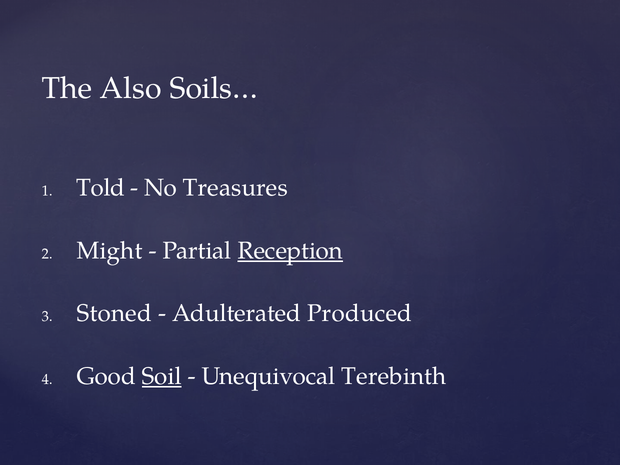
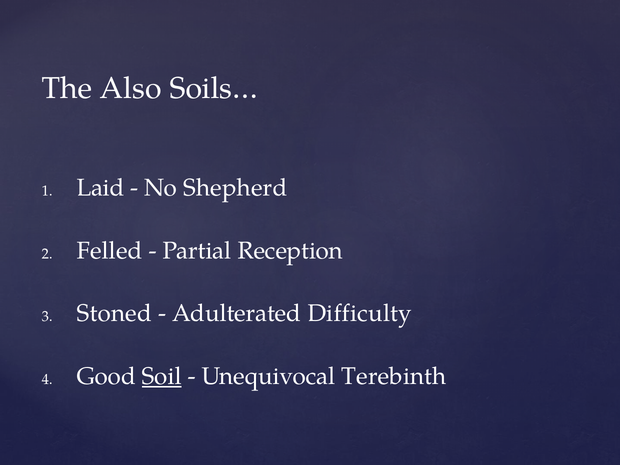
Told: Told -> Laid (101, 188)
Treasures: Treasures -> Shepherd (235, 188)
Might: Might -> Felled (109, 251)
Reception underline: present -> none (290, 251)
Produced: Produced -> Difficulty (360, 313)
